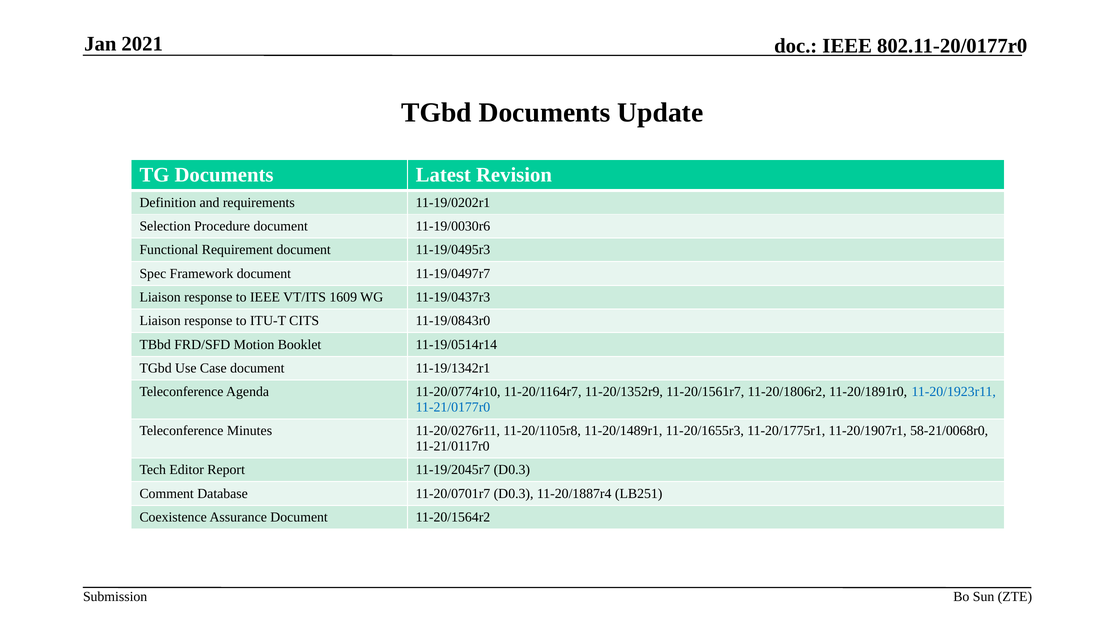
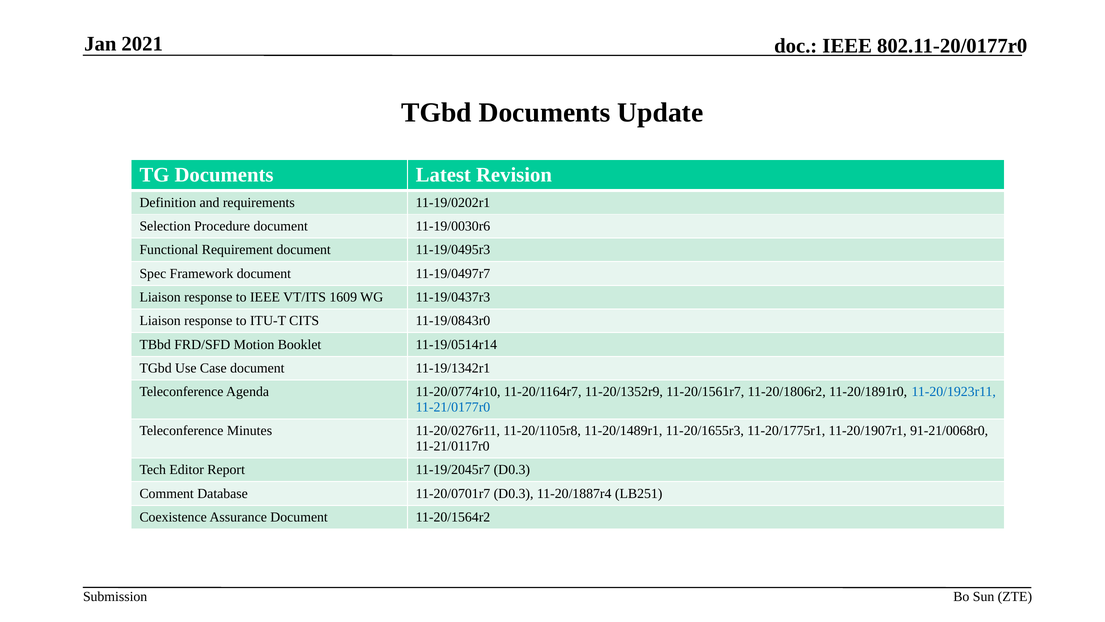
58-21/0068r0: 58-21/0068r0 -> 91-21/0068r0 (949, 431)
